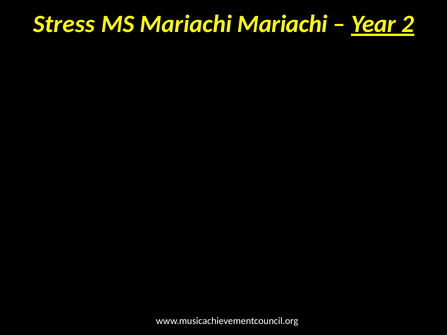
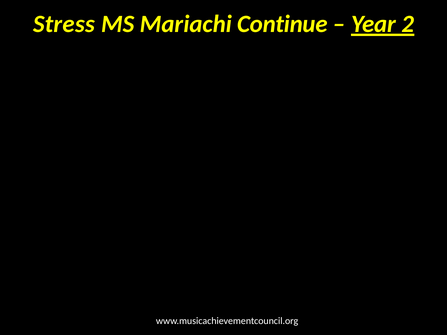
Mariachi Mariachi: Mariachi -> Continue (282, 24)
